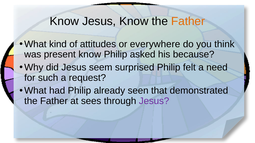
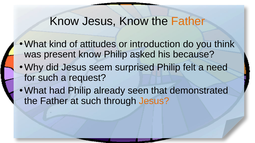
everywhere: everywhere -> introduction (155, 44)
at sees: sees -> such (91, 101)
Jesus colour: purple -> orange (154, 101)
